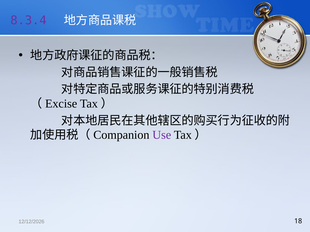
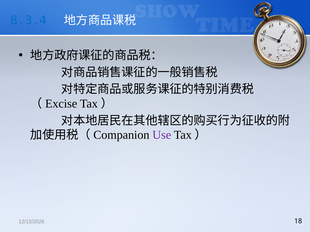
8.3.4 colour: purple -> blue (28, 20)
